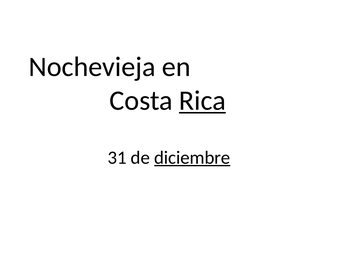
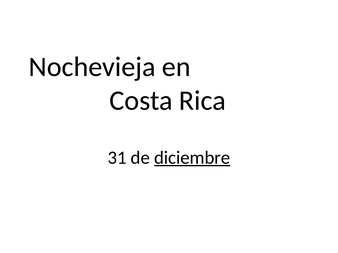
Rica underline: present -> none (202, 101)
